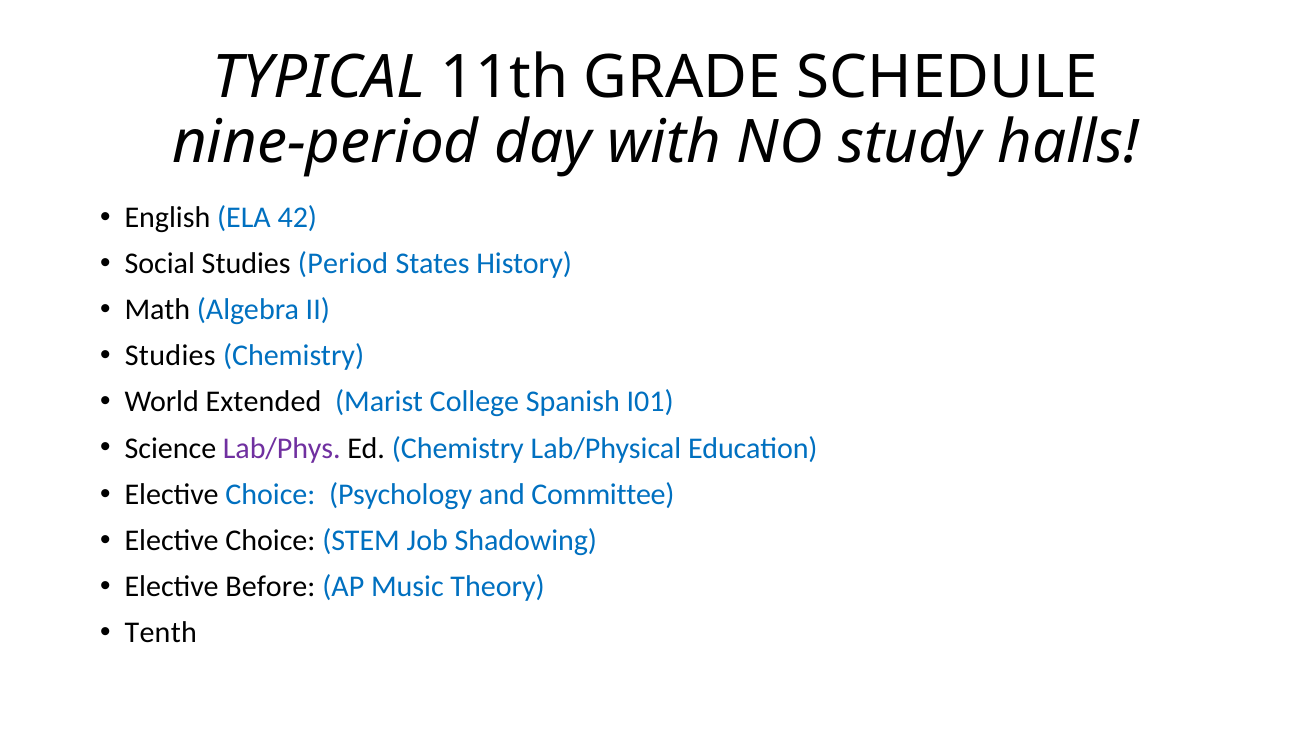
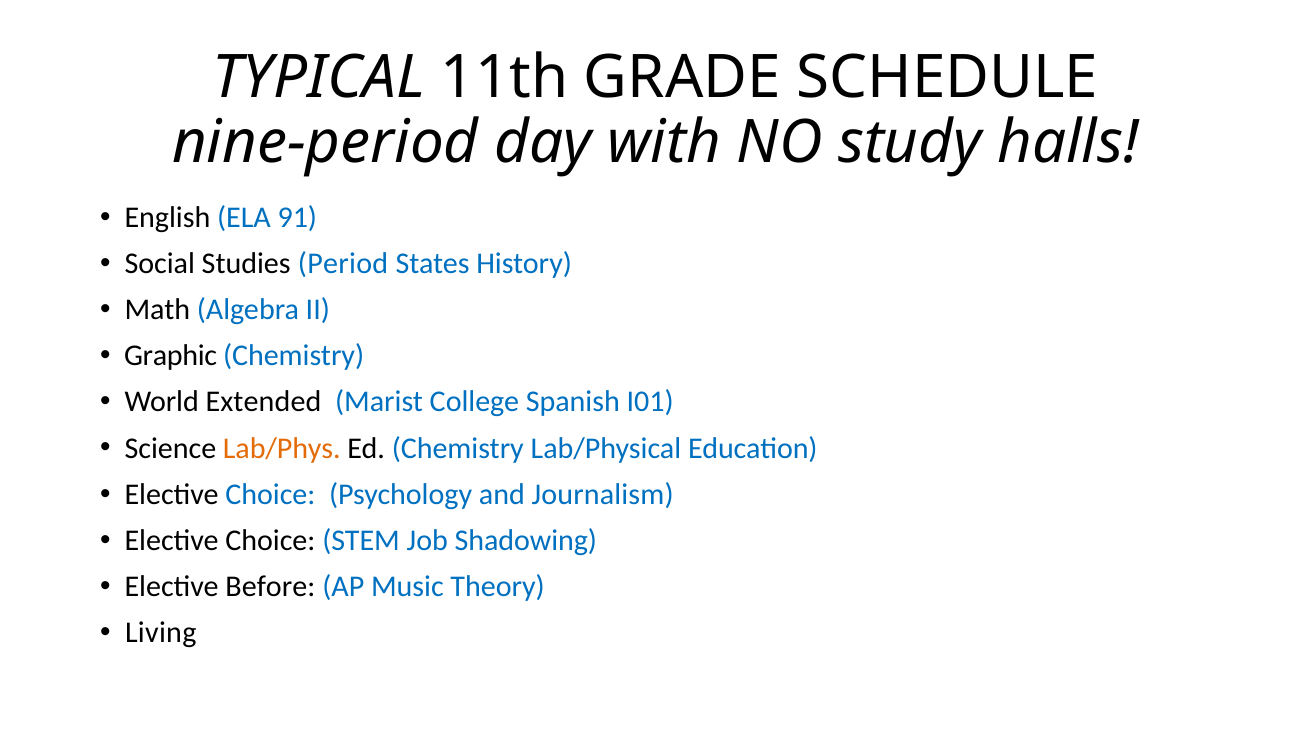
42: 42 -> 91 (297, 217)
Studies: Studies -> Graphic (171, 356)
Lab/Phys colour: purple -> orange (282, 448)
Committee: Committee -> Journalism (603, 494)
Tenth: Tenth -> Living (161, 633)
